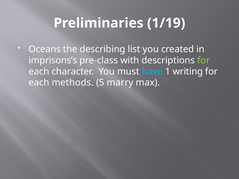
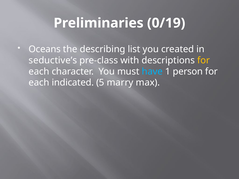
1/19: 1/19 -> 0/19 (166, 23)
imprisons’s: imprisons’s -> seductive’s (53, 60)
for colour: light green -> yellow (204, 60)
writing: writing -> person (188, 72)
methods: methods -> indicated (73, 83)
